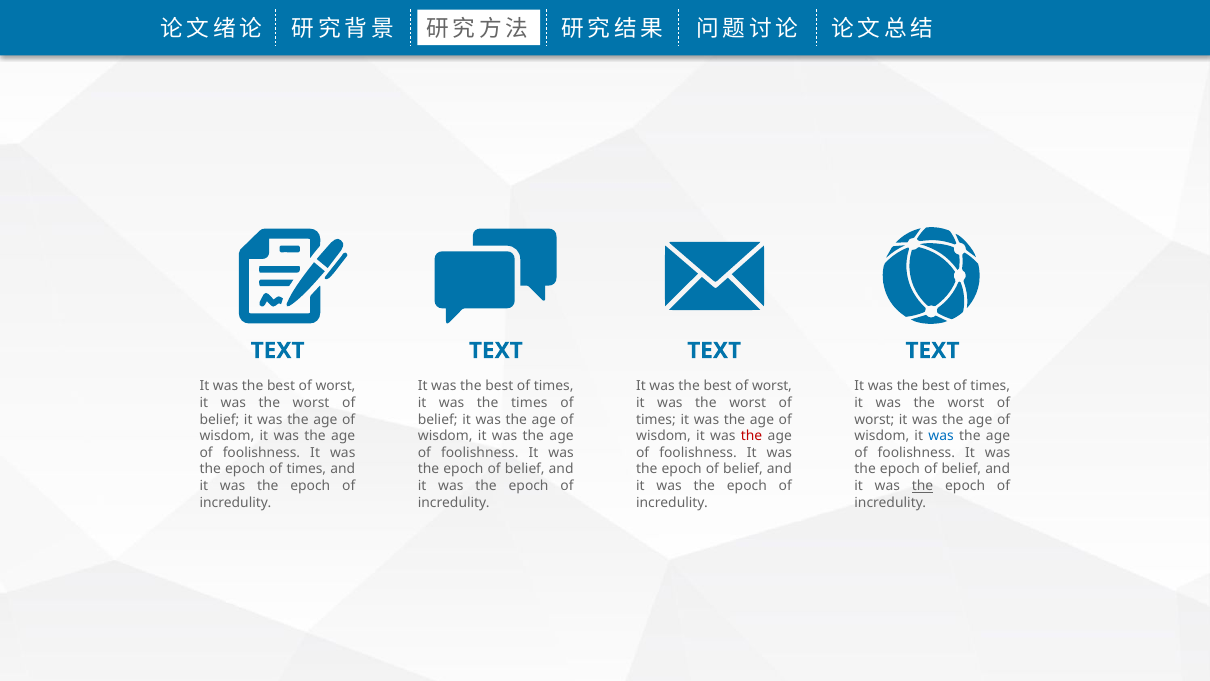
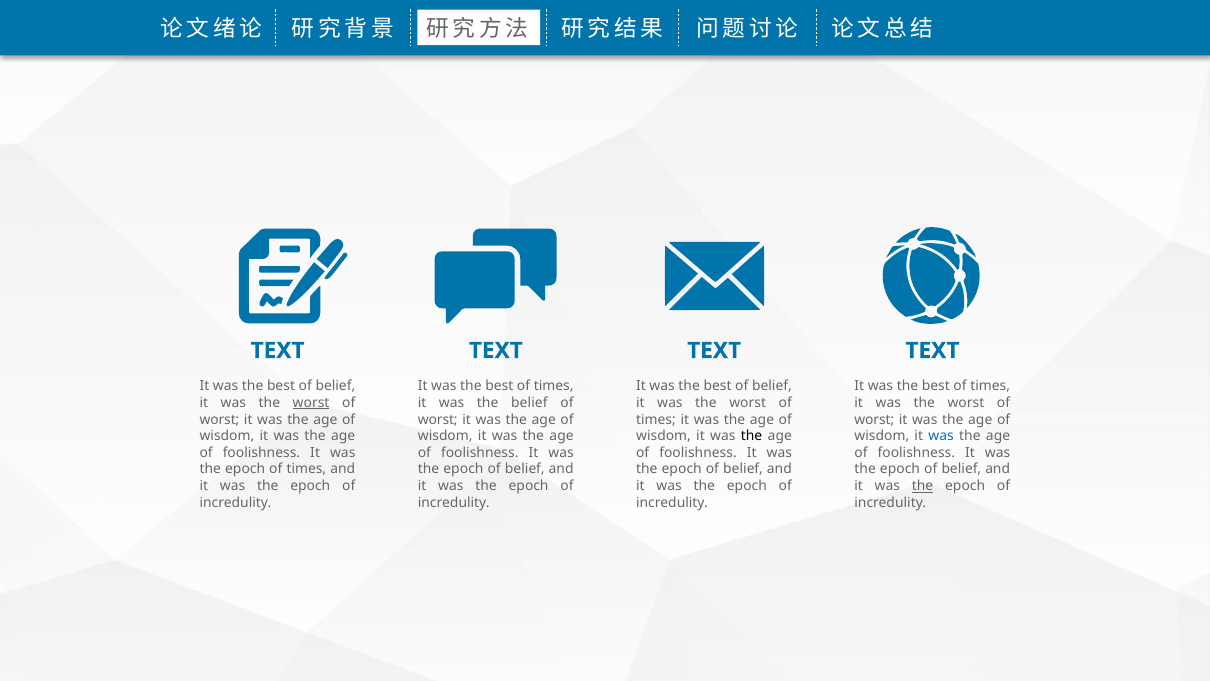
worst: worst -> belief (335, 386)
worst: worst -> belief (772, 386)
worst underline: none -> present (311, 403)
the times: times -> belief (529, 403)
belief: belief -> worst (219, 419)
belief: belief -> worst (438, 419)
the colour: red -> black (752, 436)
